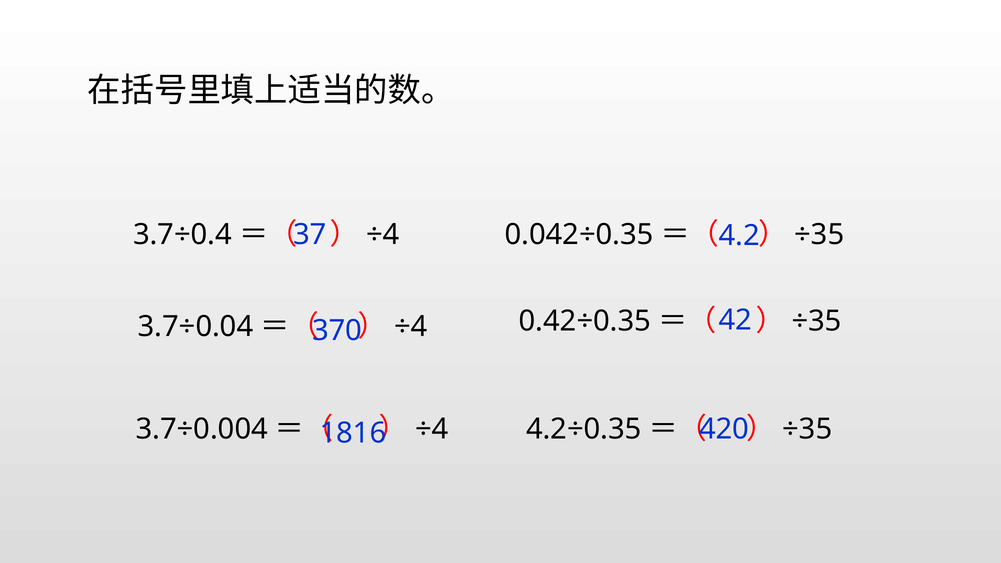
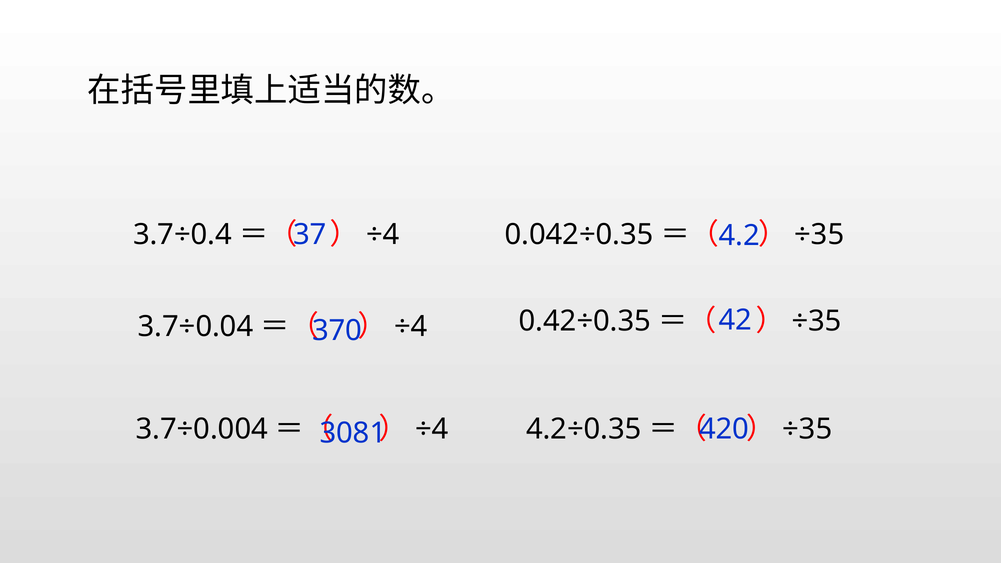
1816: 1816 -> 3081 (353, 433)
